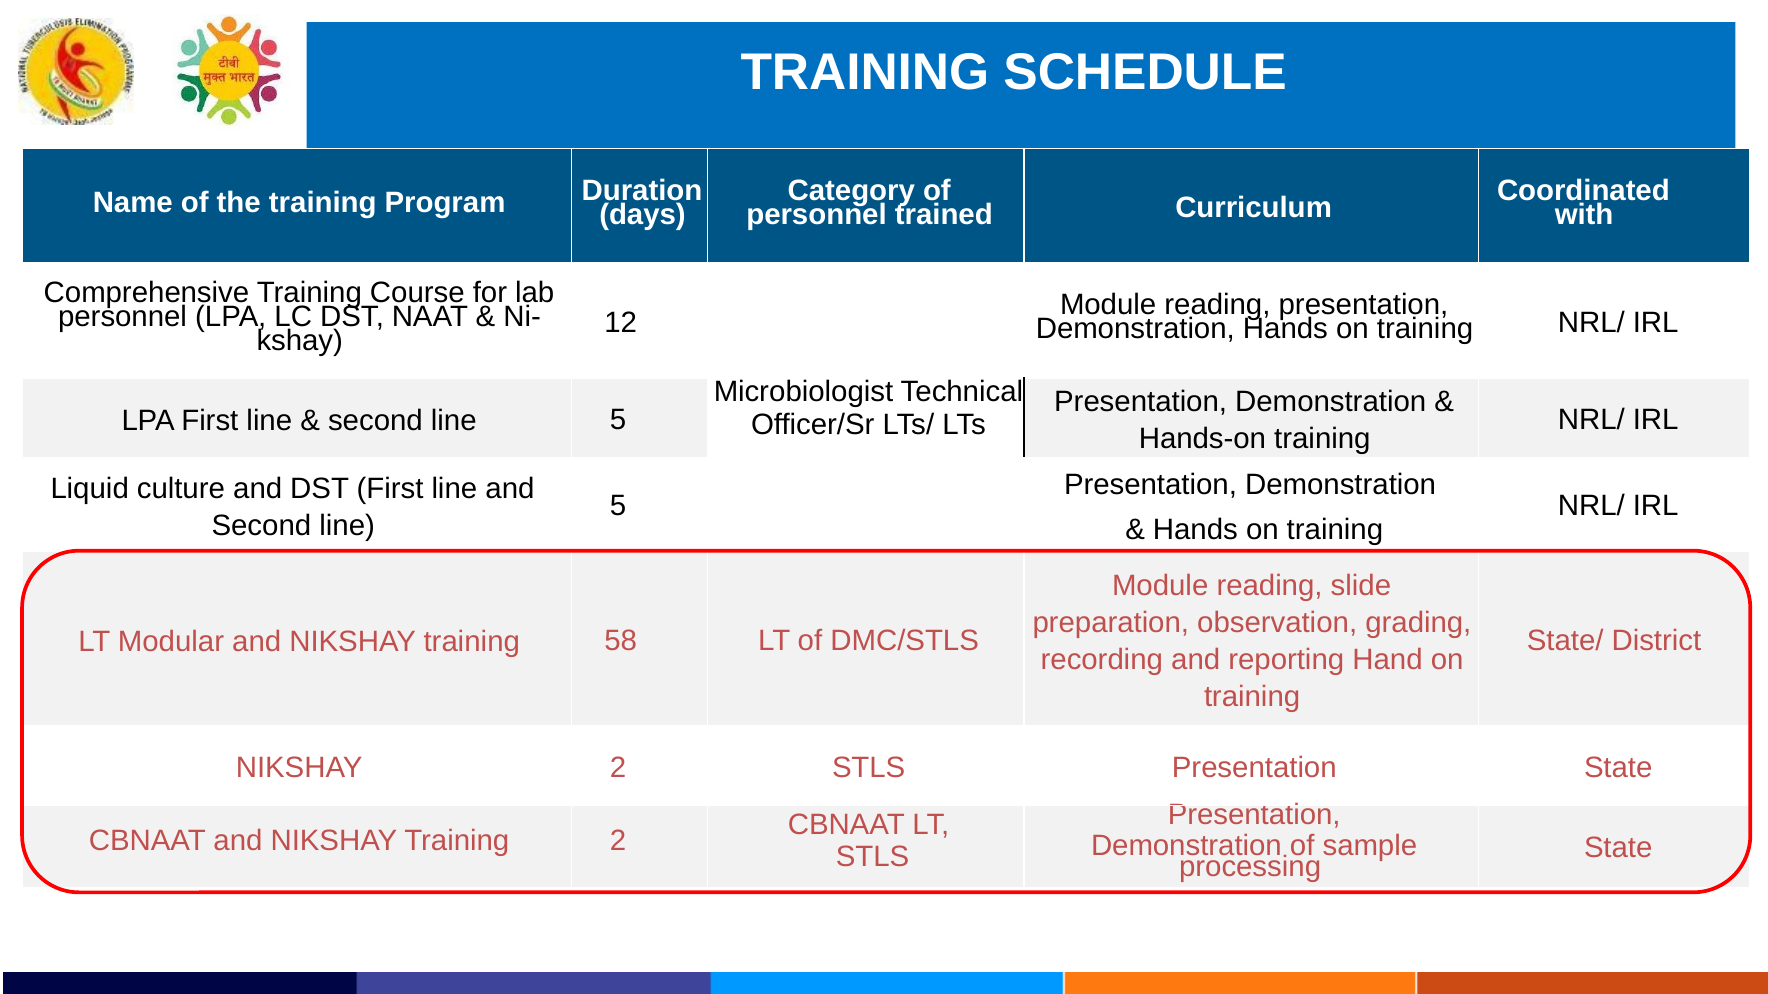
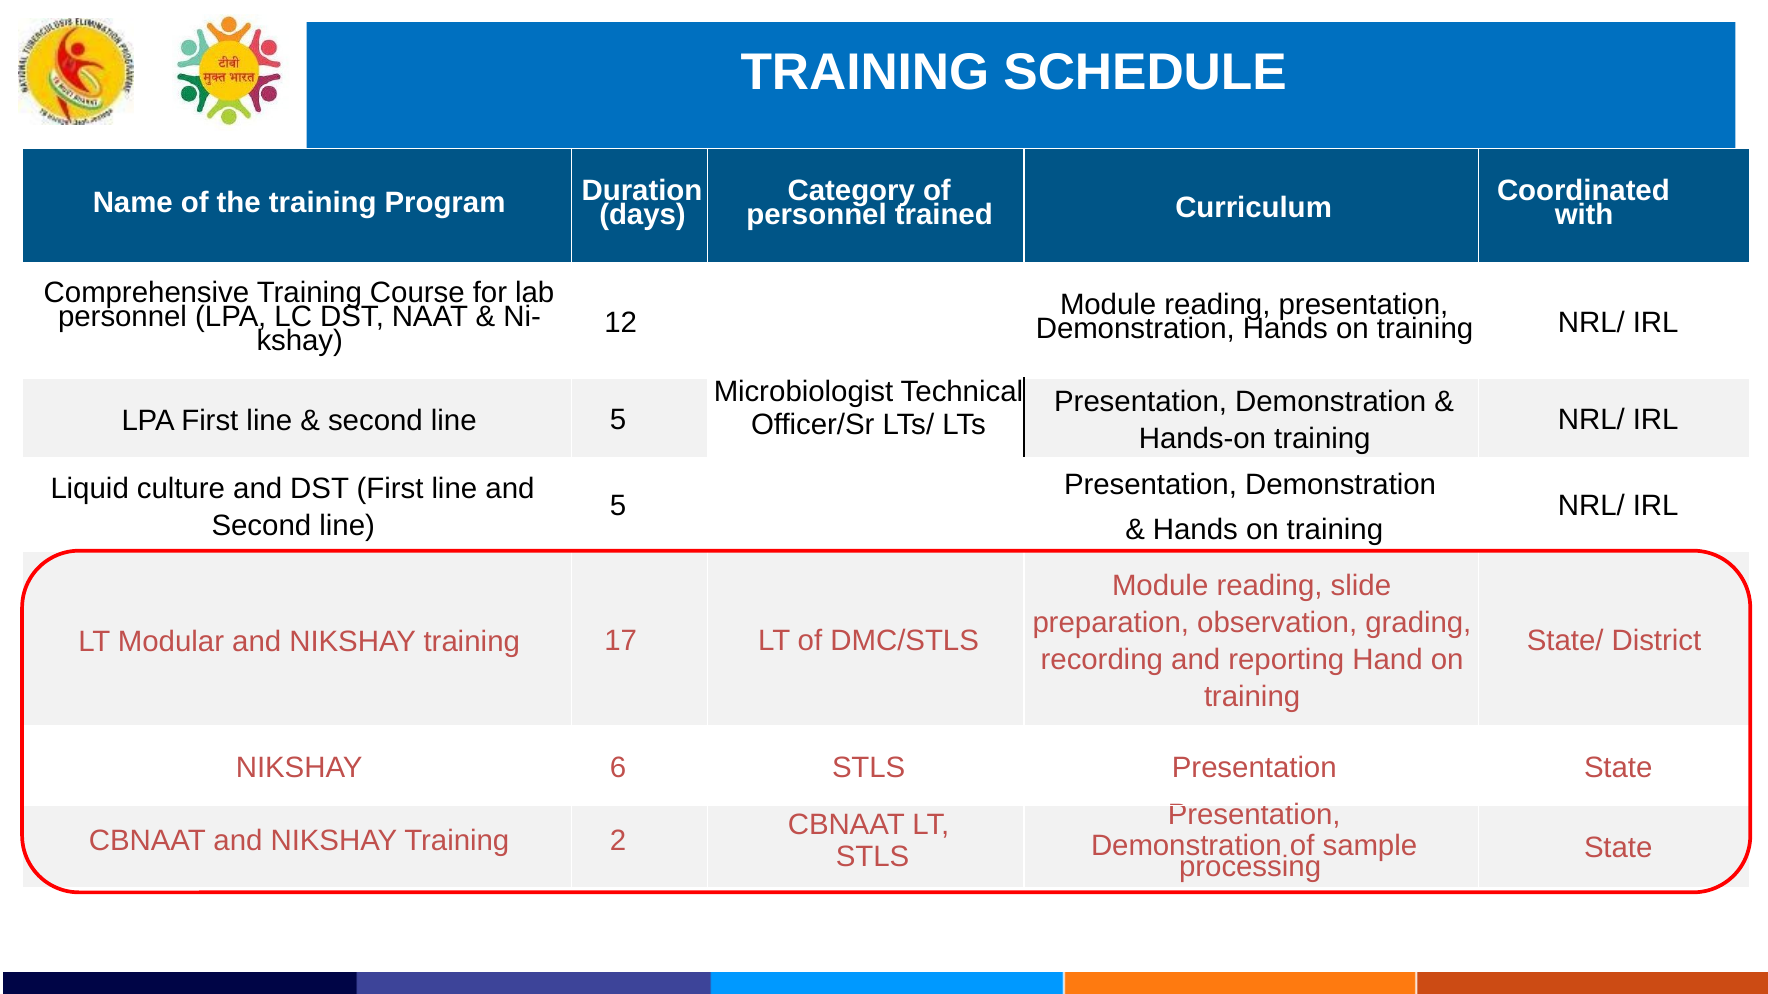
58: 58 -> 17 (621, 641)
NIKSHAY 2: 2 -> 6 (618, 768)
